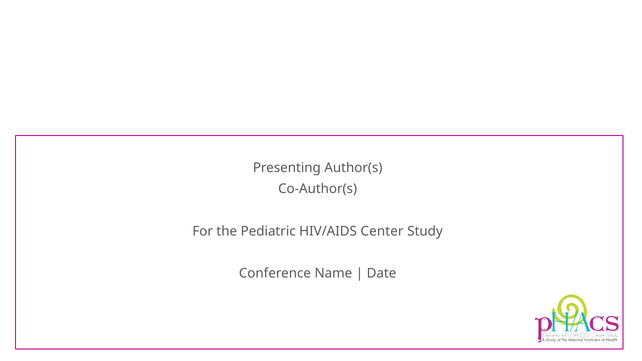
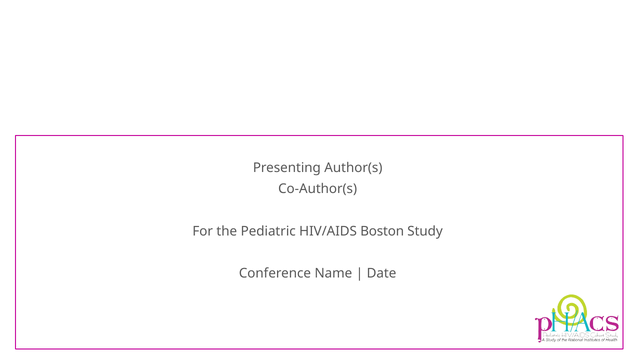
Center: Center -> Boston (382, 231)
